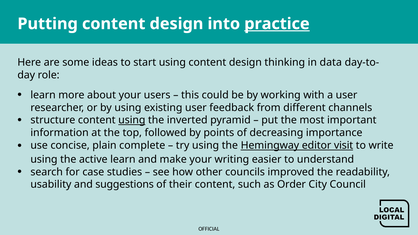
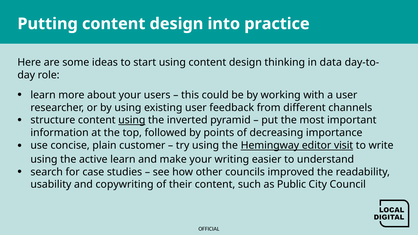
practice underline: present -> none (277, 24)
complete: complete -> customer (142, 145)
suggestions: suggestions -> copywriting (125, 185)
Order: Order -> Public (292, 185)
